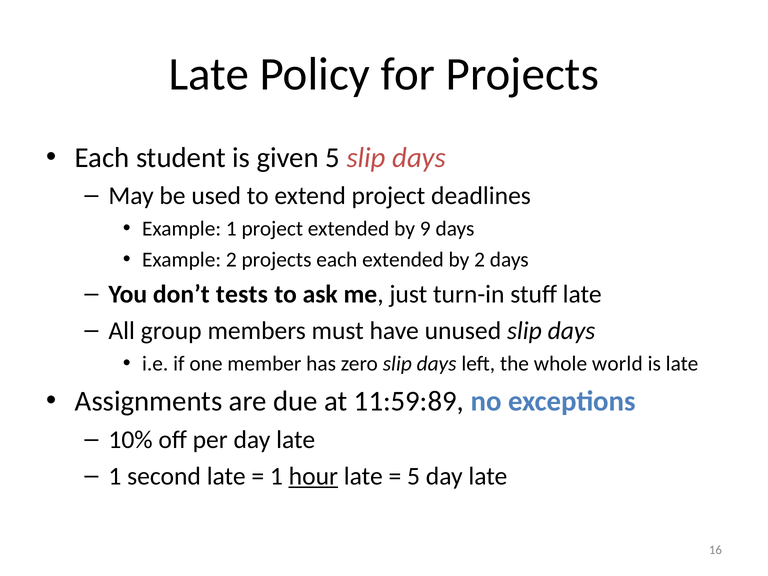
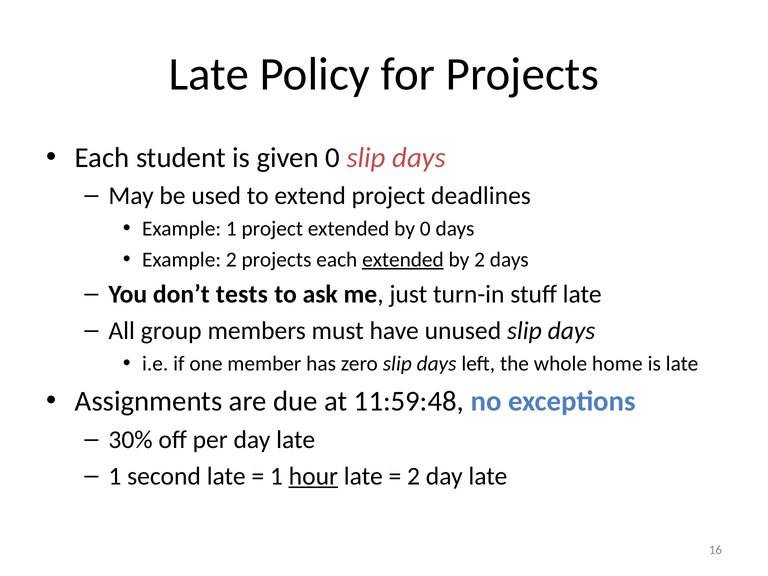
given 5: 5 -> 0 (333, 158)
by 9: 9 -> 0 (425, 229)
extended underline: none -> present (403, 260)
world: world -> home (617, 364)
11:59:89: 11:59:89 -> 11:59:48 (409, 401)
10%: 10% -> 30% (131, 440)
5: 5 -> 2 (413, 476)
